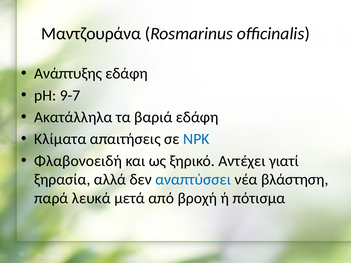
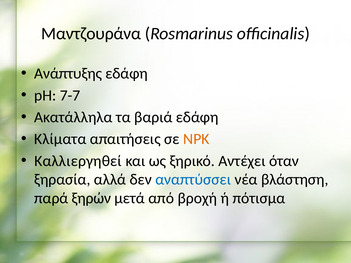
9-7: 9-7 -> 7-7 (70, 95)
NPK colour: blue -> orange (196, 139)
Φλαβονοειδή: Φλαβονοειδή -> Καλλιεργηθεί (78, 161)
γιατί: γιατί -> όταν (284, 161)
λευκά: λευκά -> ξηρών (91, 198)
